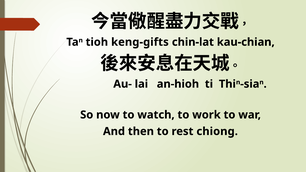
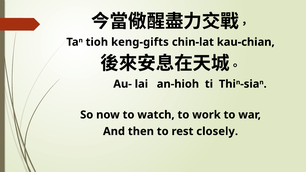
chiong: chiong -> closely (217, 131)
